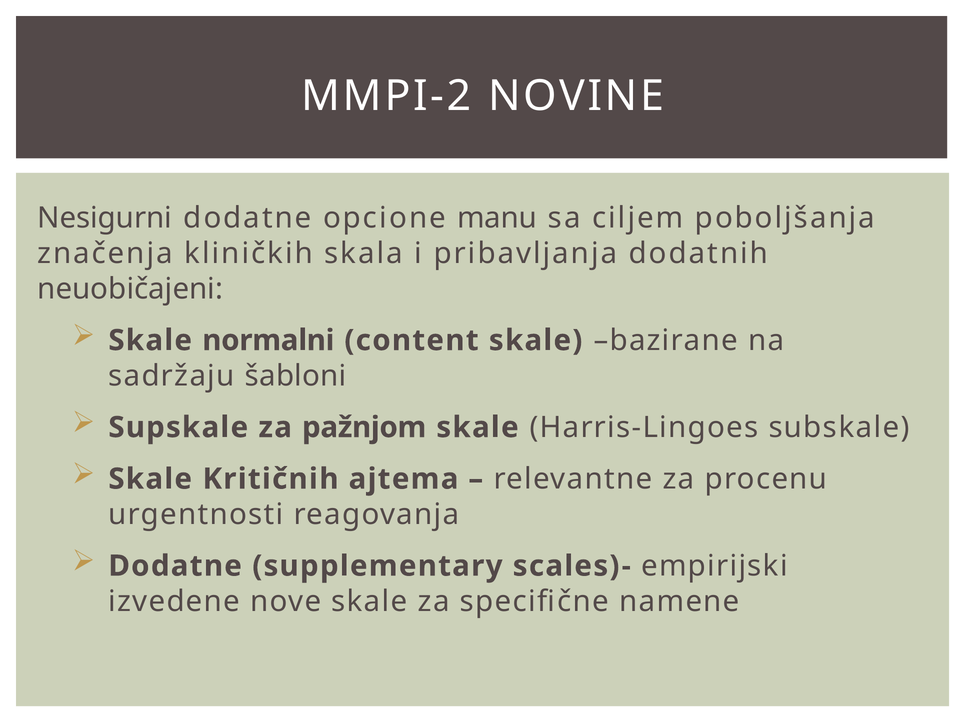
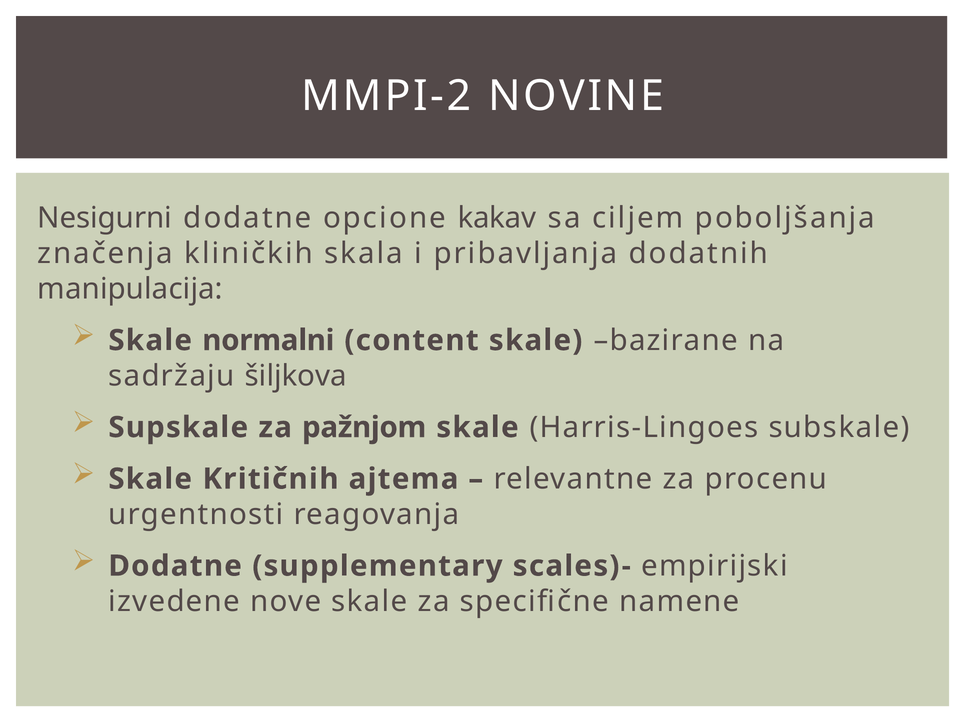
manu: manu -> kakav (497, 218)
neuobičajeni: neuobičajeni -> manipulacija (130, 289)
šabloni: šabloni -> šiljkova (296, 376)
